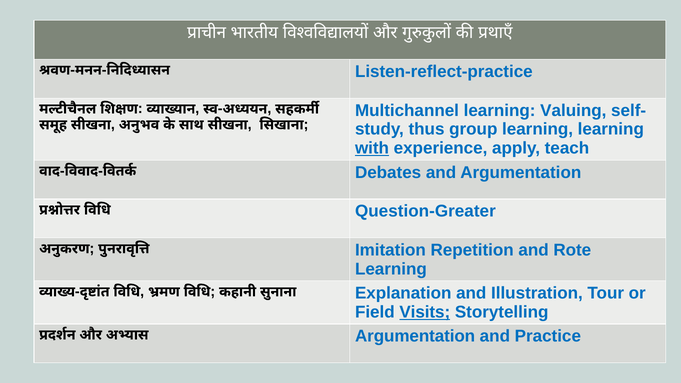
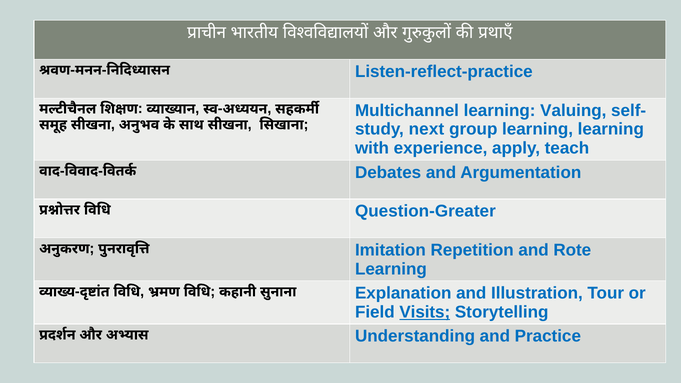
thus: thus -> next (426, 129)
with underline: present -> none (372, 148)
Argumentation: Argumentation -> Understanding (415, 336)
